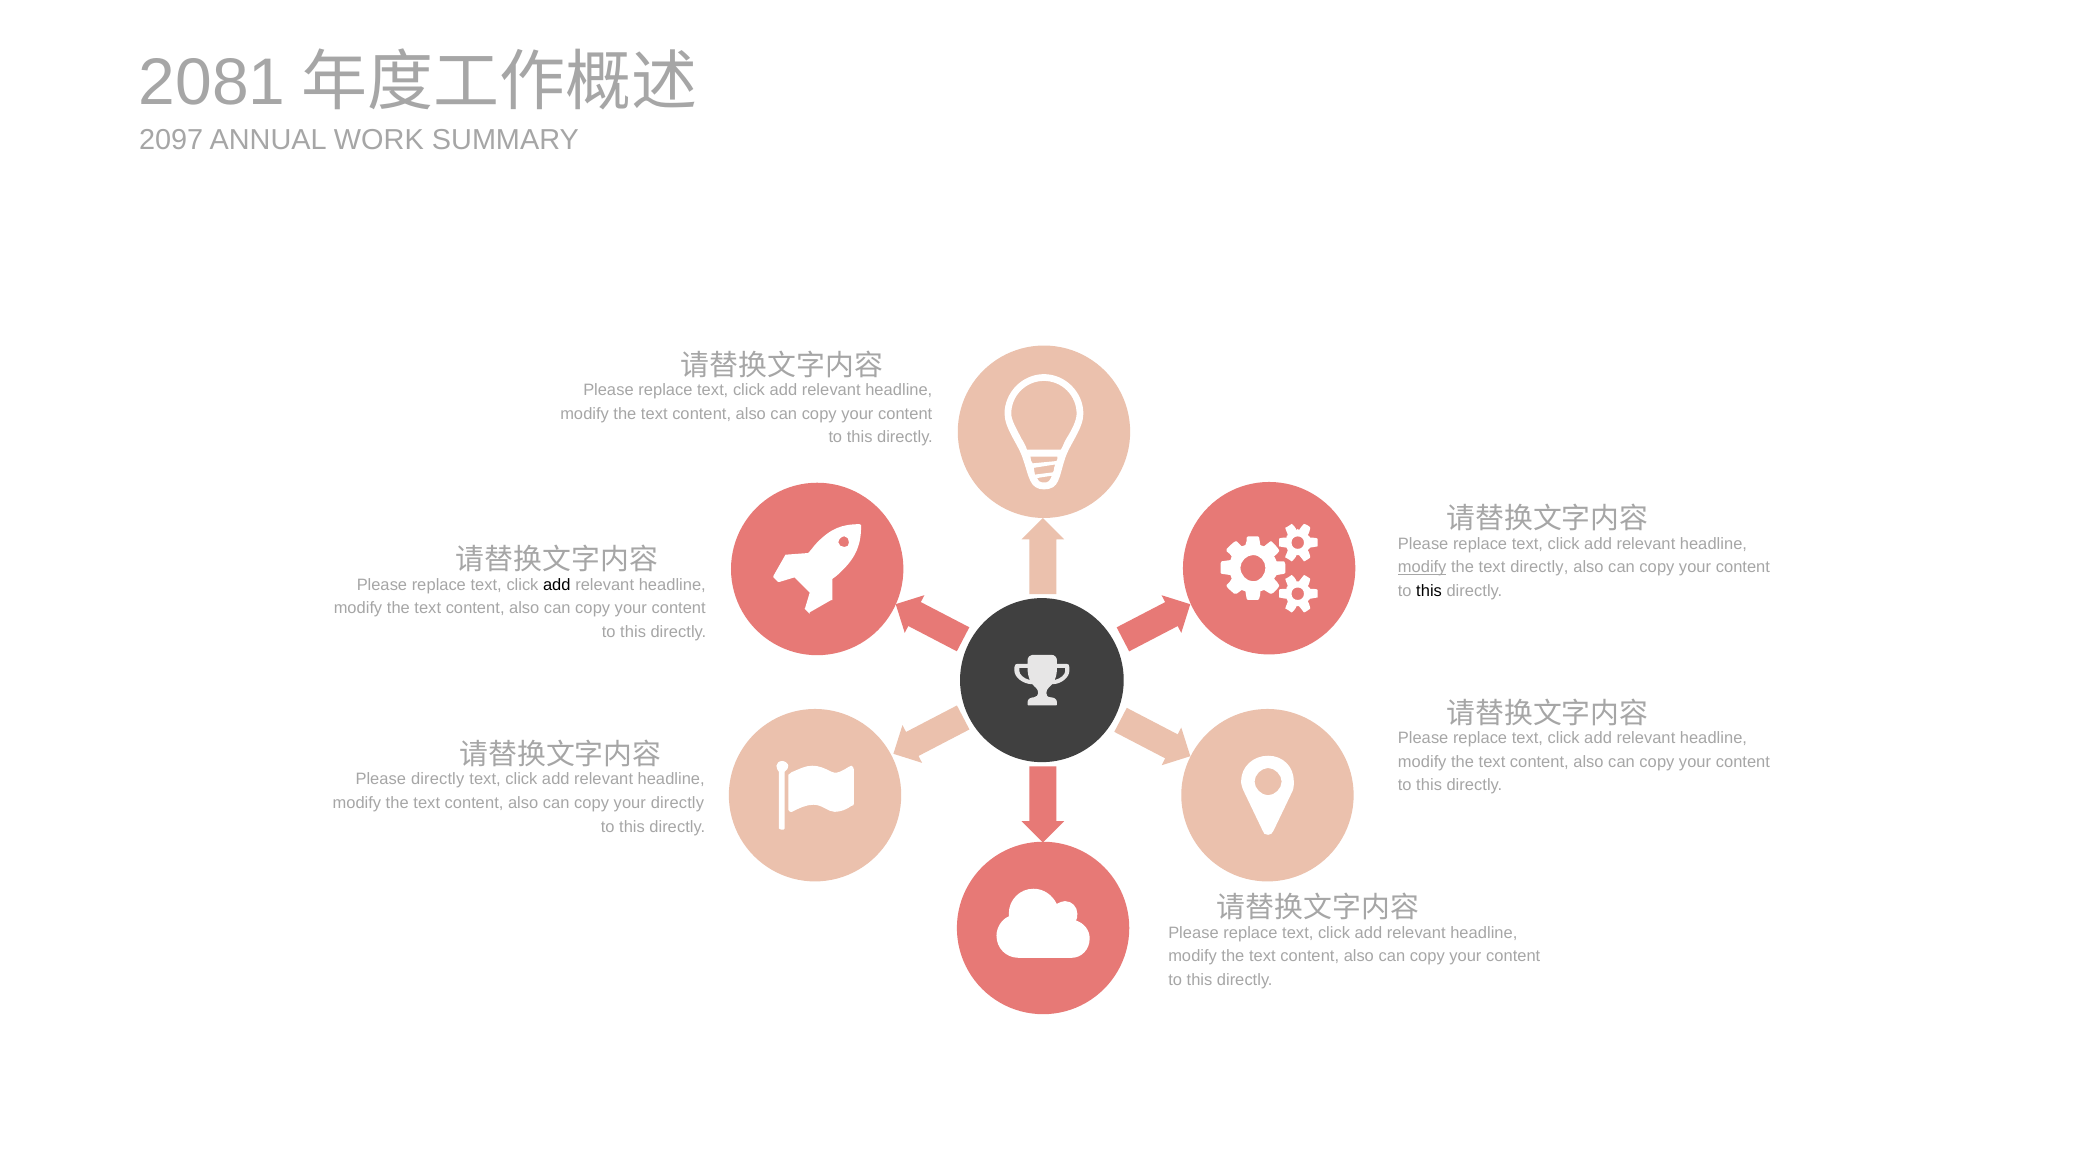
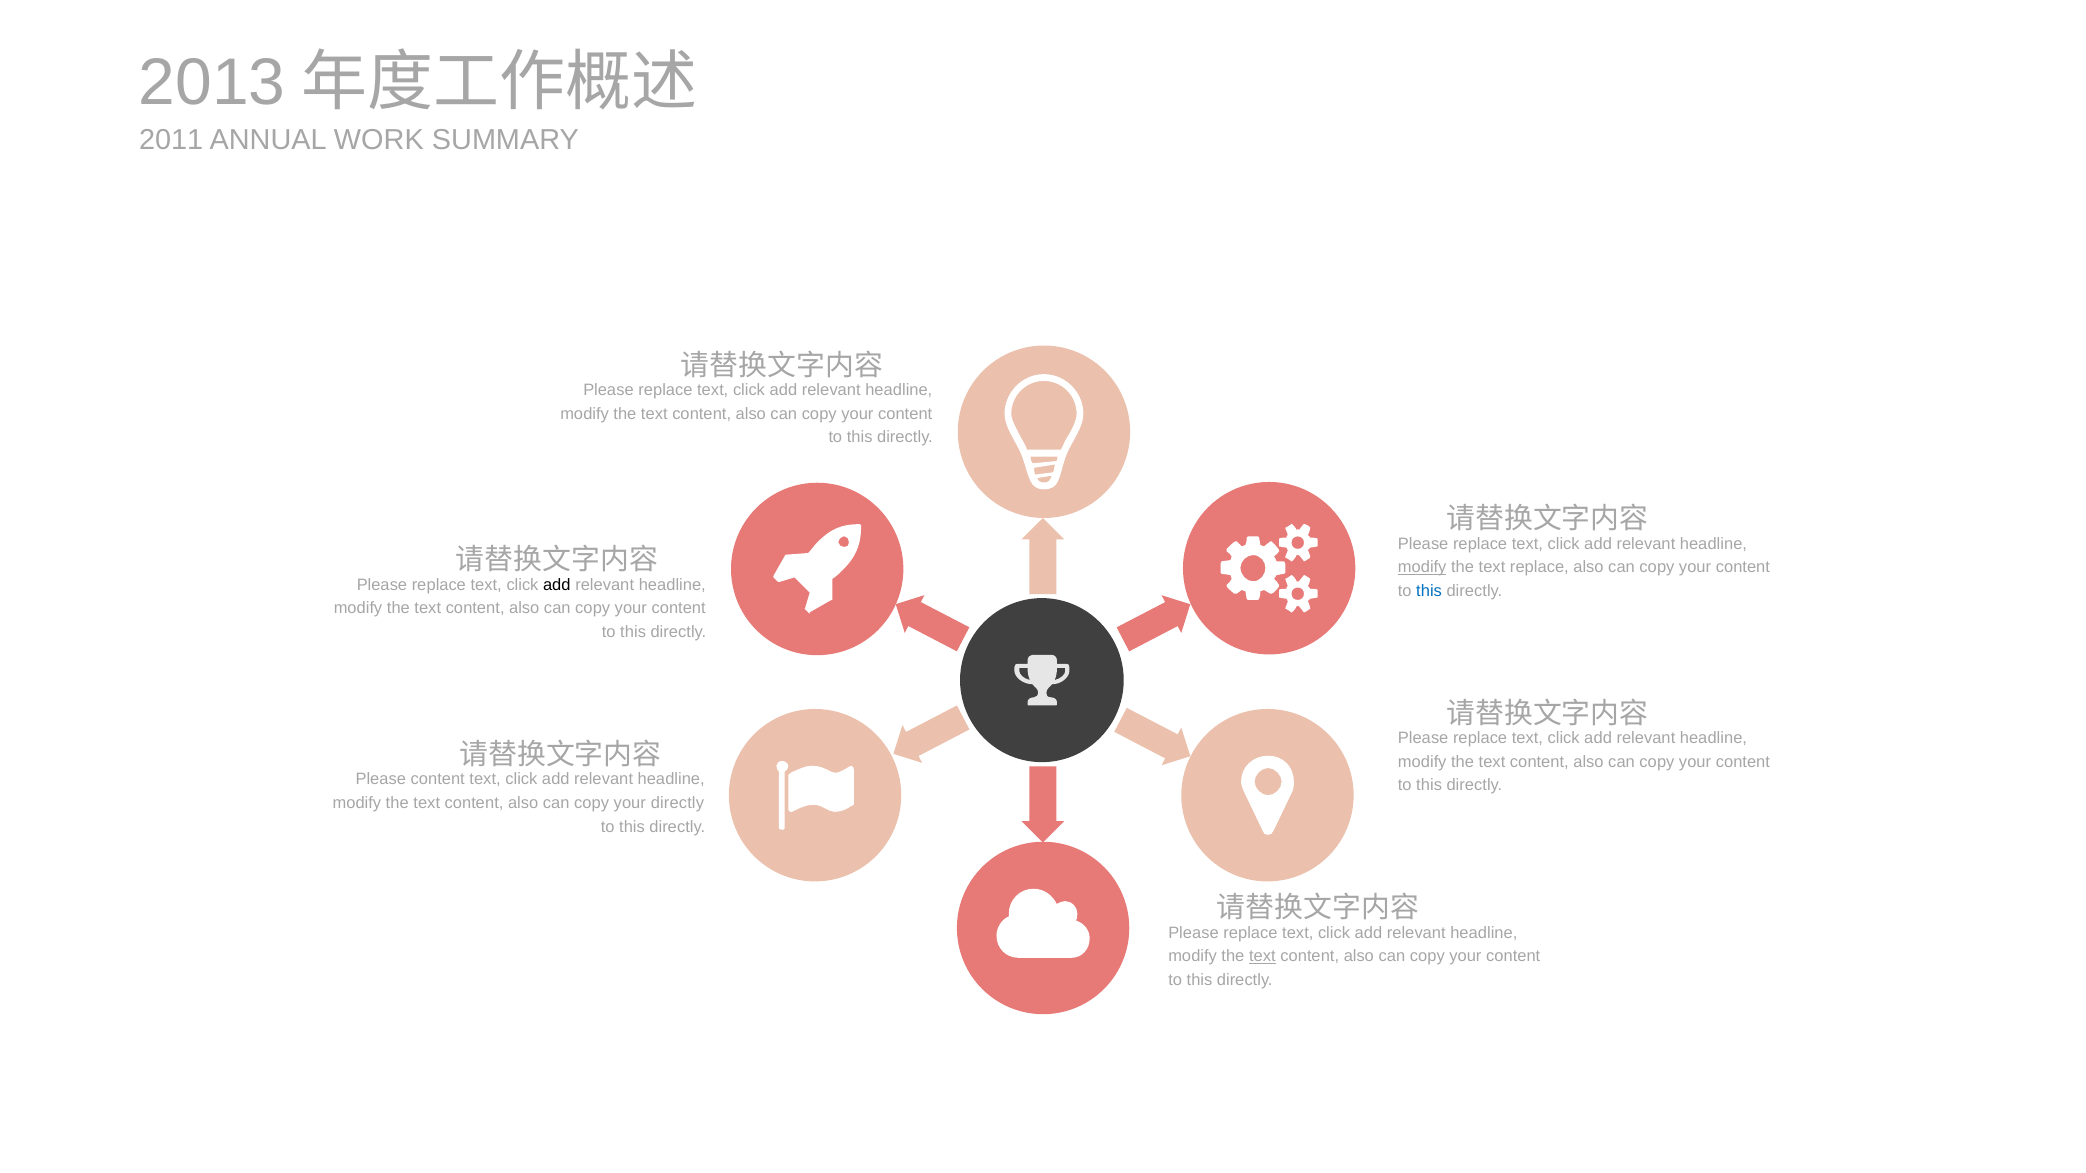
2081: 2081 -> 2013 (212, 82)
2097: 2097 -> 2011 (171, 140)
text directly: directly -> replace (1539, 567)
this colour: black -> blue (1429, 591)
Please directly: directly -> content (438, 780)
text underline: none -> present (1262, 956)
